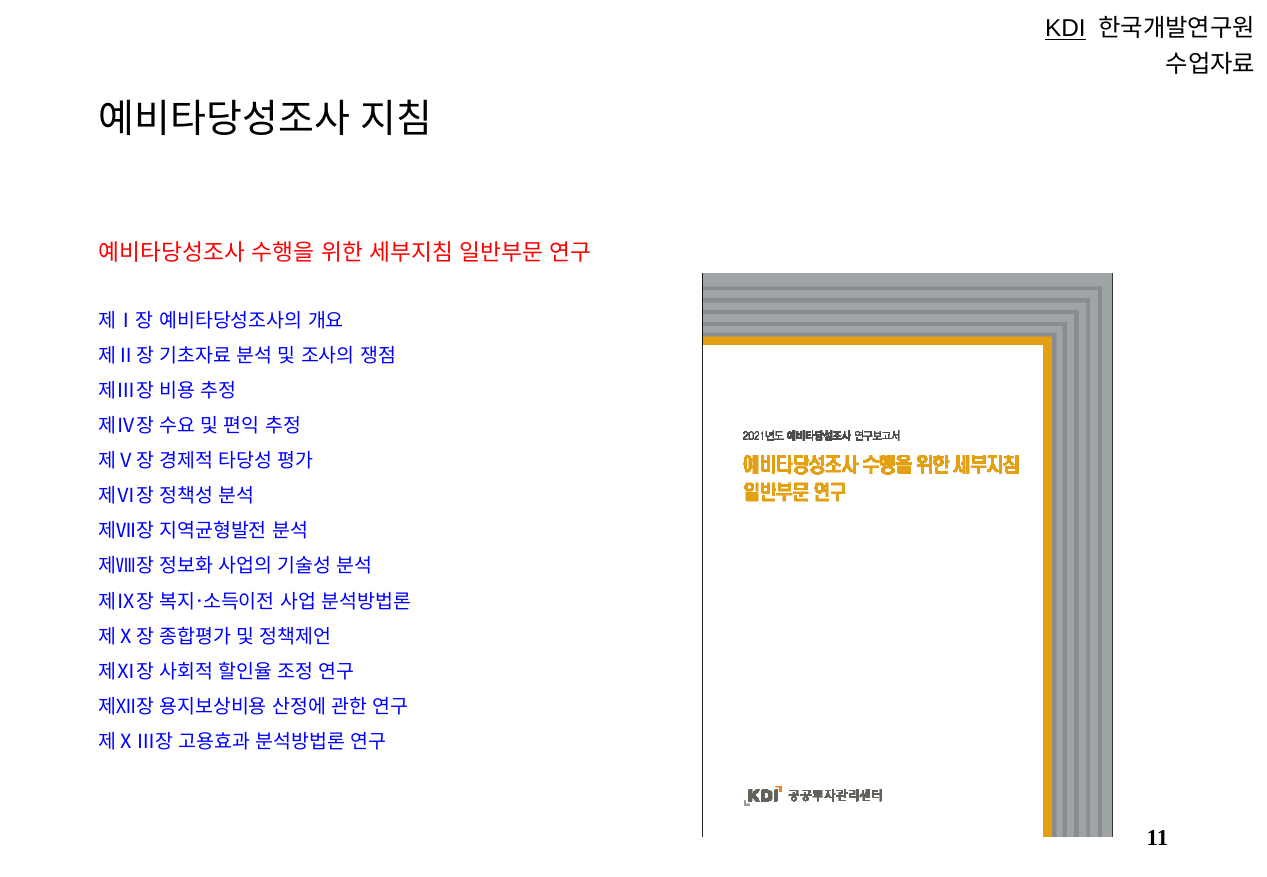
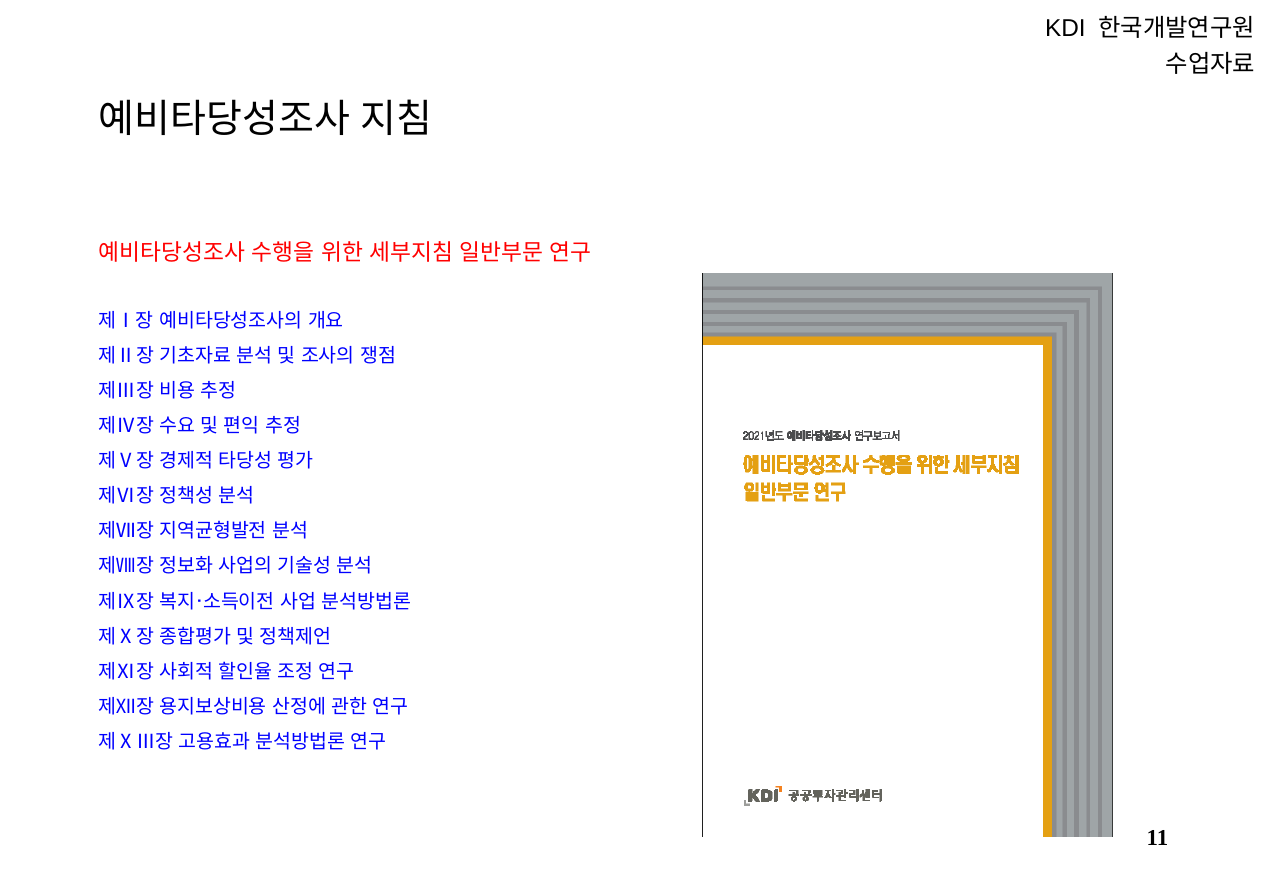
KDI underline: present -> none (1065, 29)
